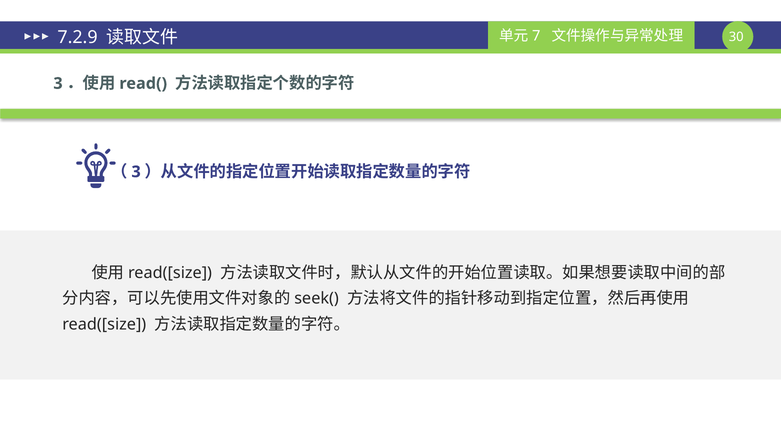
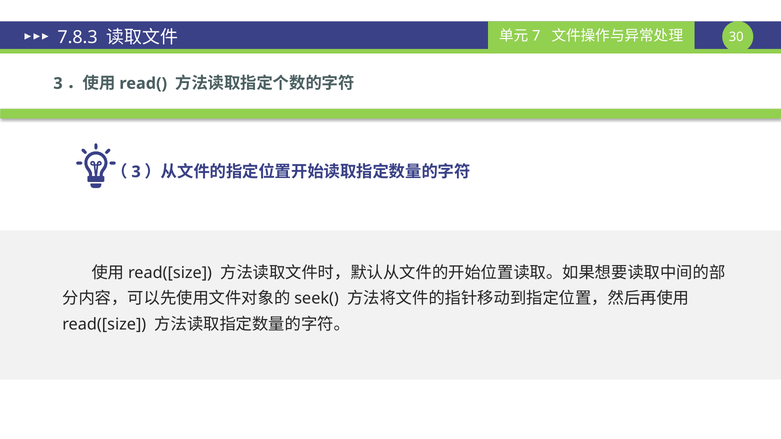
7.2.9: 7.2.9 -> 7.8.3 (78, 37)
